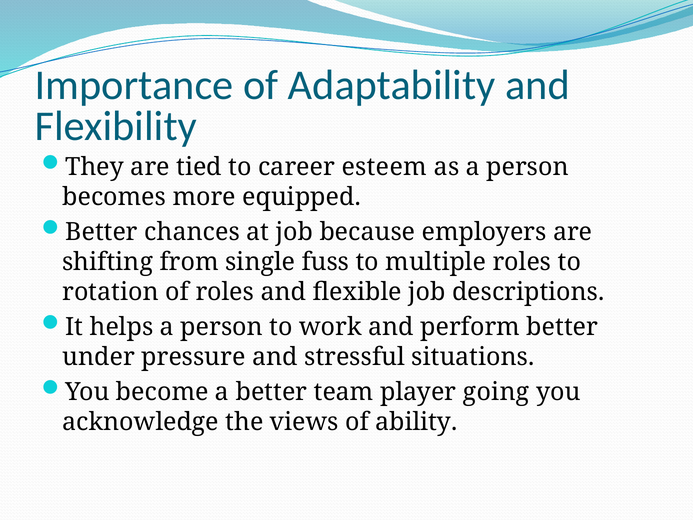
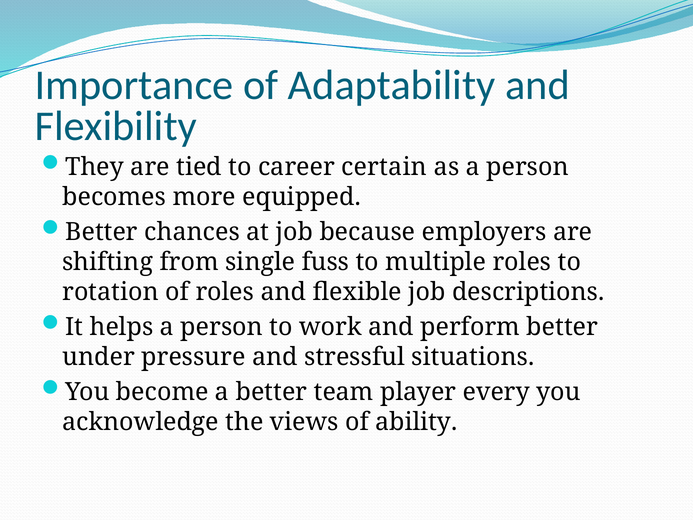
esteem: esteem -> certain (384, 167)
going: going -> every (496, 392)
